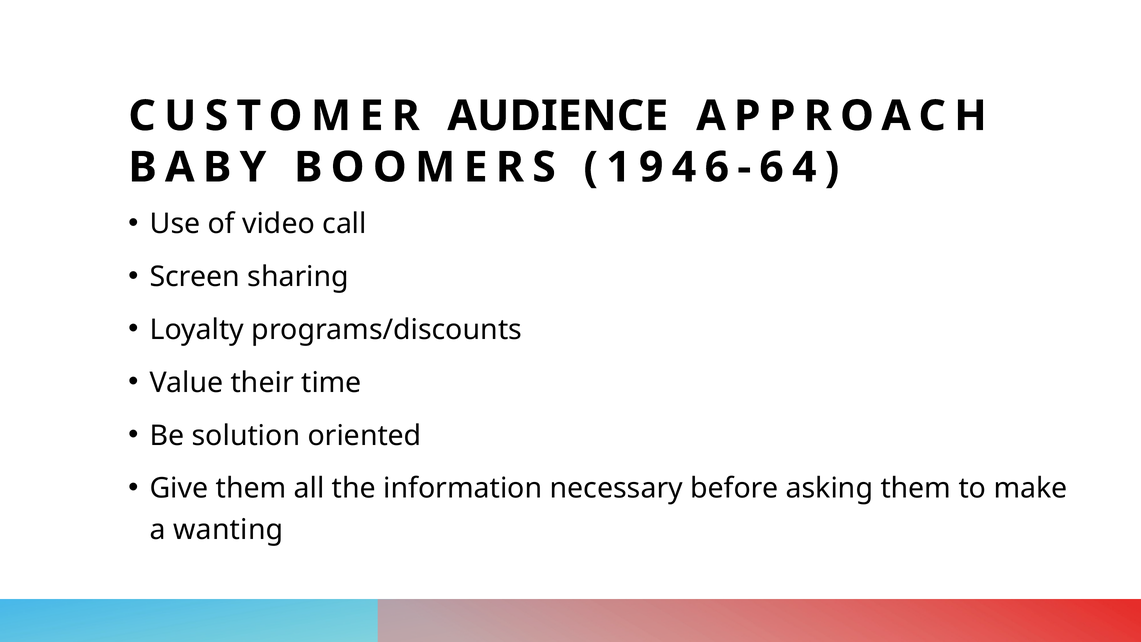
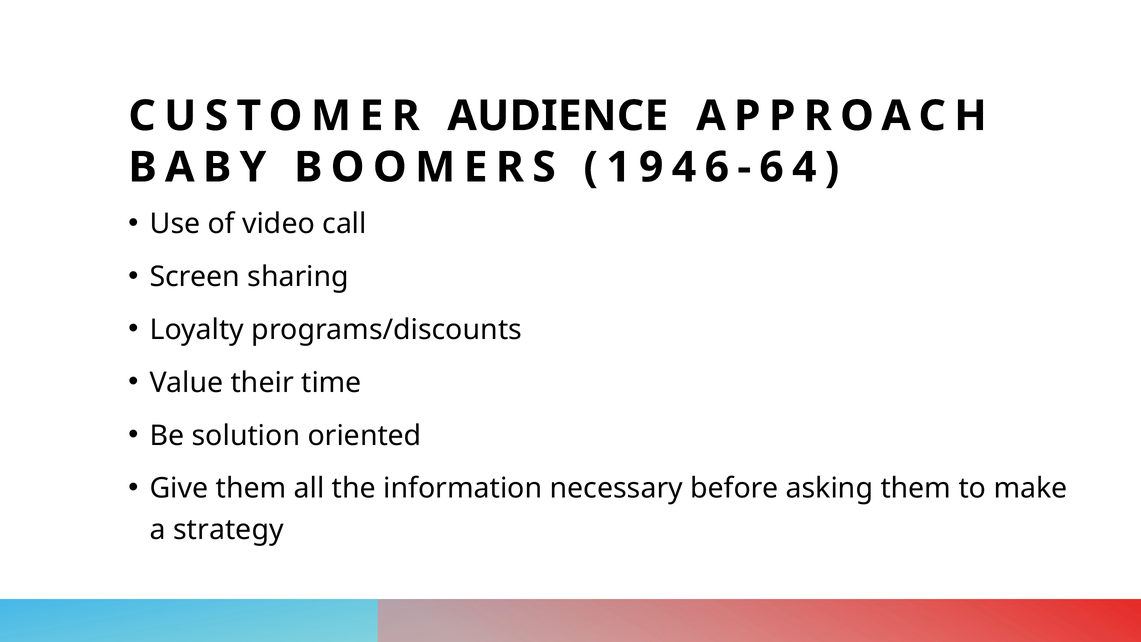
wanting: wanting -> strategy (228, 529)
